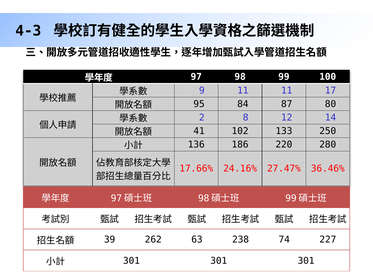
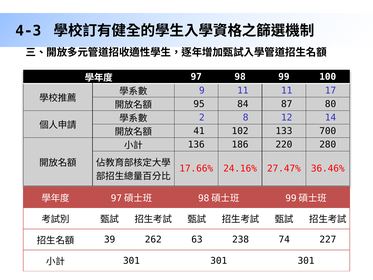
250: 250 -> 700 (328, 131)
